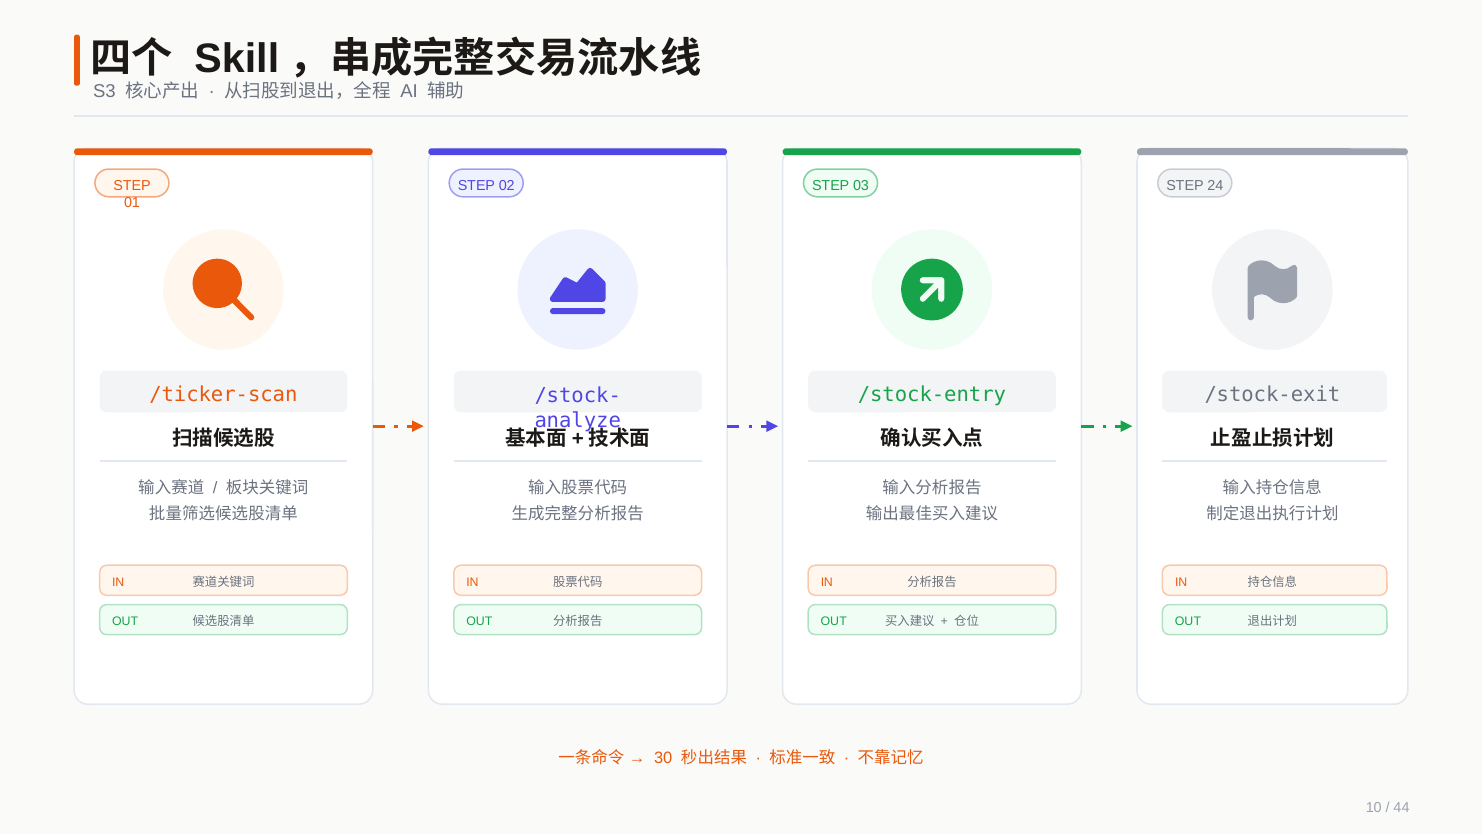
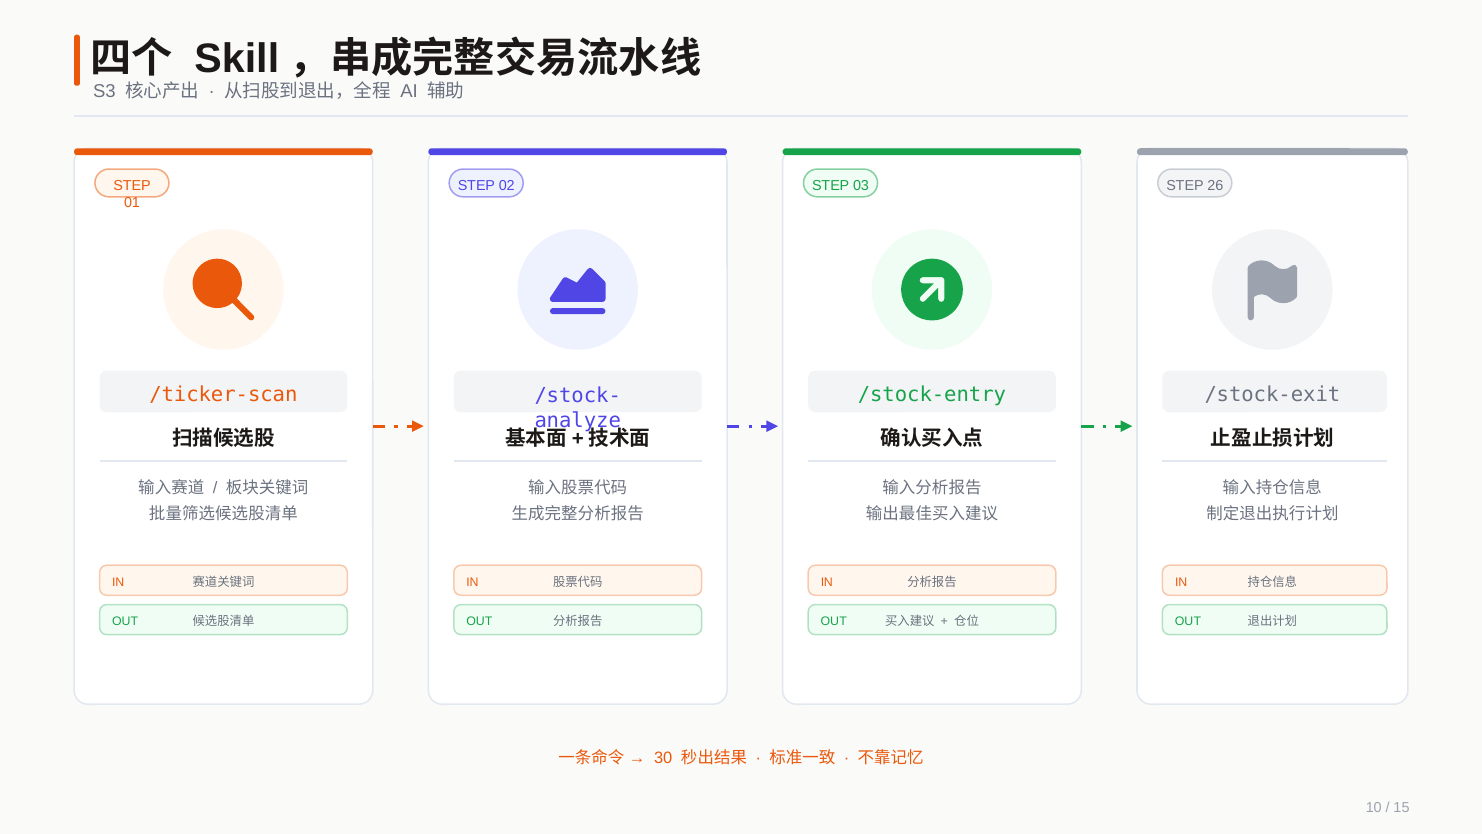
24: 24 -> 26 (1215, 185)
44: 44 -> 15 (1401, 807)
